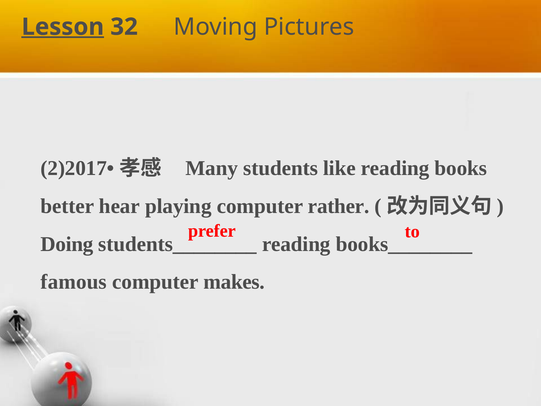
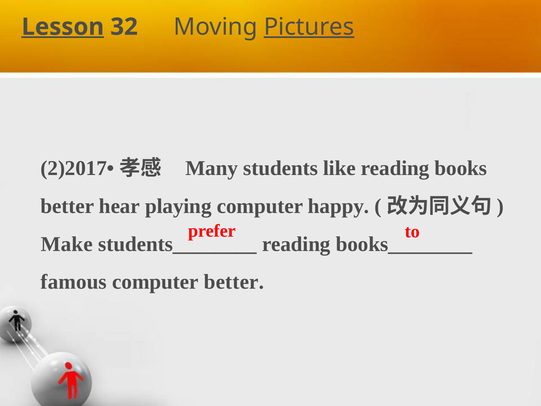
Pictures underline: none -> present (309, 27)
rather: rather -> happy (339, 206)
Doing: Doing -> Make (67, 244)
computer makes: makes -> better (234, 282)
